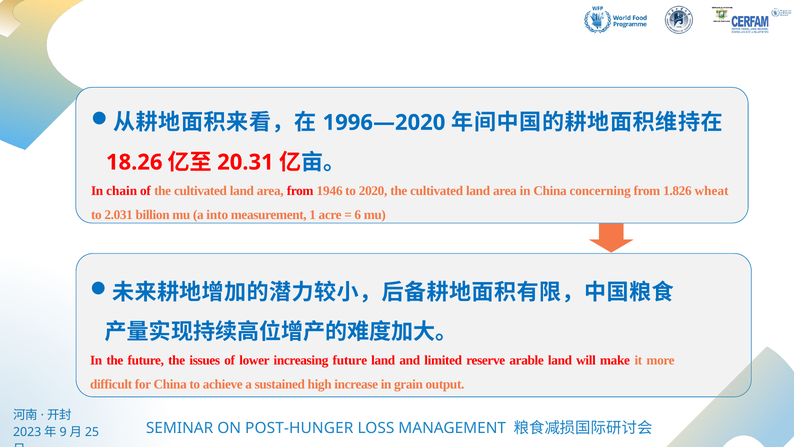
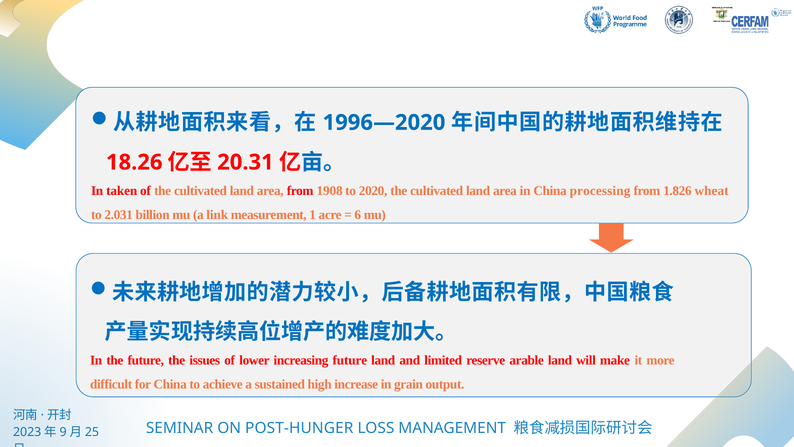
chain: chain -> taken (122, 191)
1946: 1946 -> 1908 (330, 191)
concerning: concerning -> processing (600, 191)
into: into -> link (217, 214)
